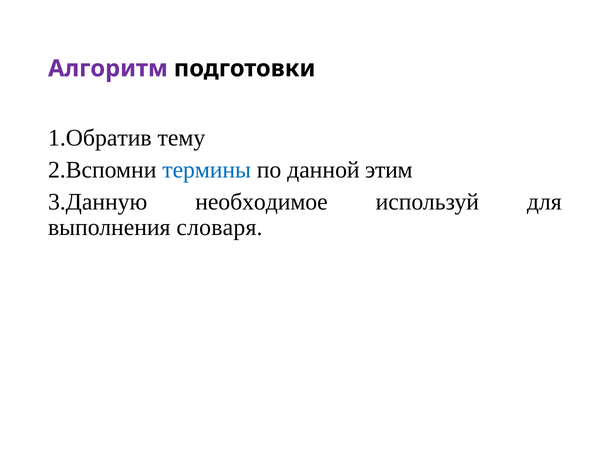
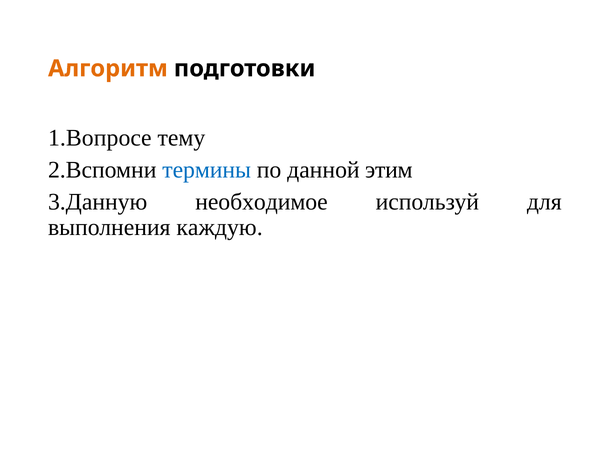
Алгоритм colour: purple -> orange (108, 68)
1.Обратив: 1.Обратив -> 1.Вопросе (100, 138)
словаря: словаря -> каждую (220, 227)
